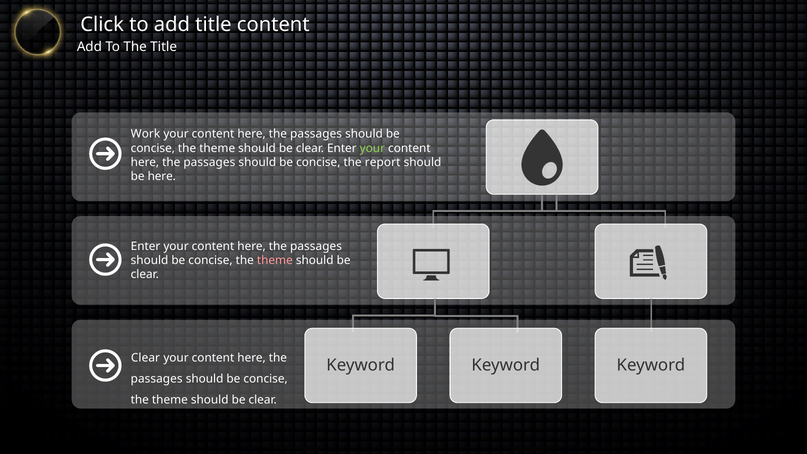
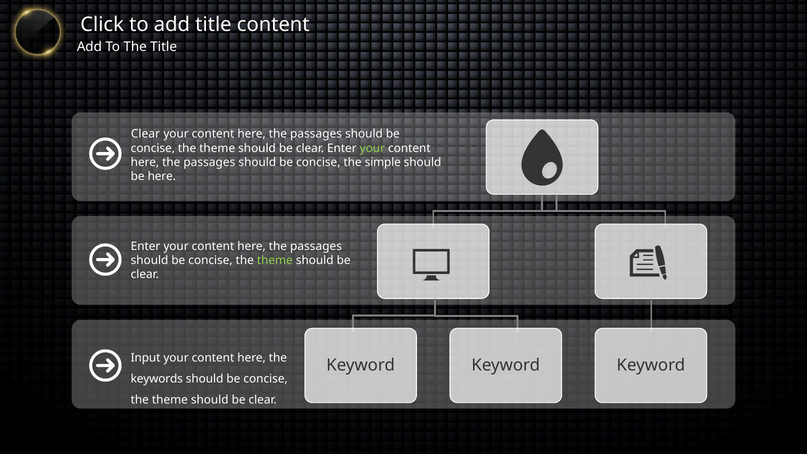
Work: Work -> Clear (145, 134)
report: report -> simple (383, 162)
theme colour: pink -> light green (275, 260)
Clear: Clear -> Input (146, 358)
passages: passages -> keywords (157, 379)
